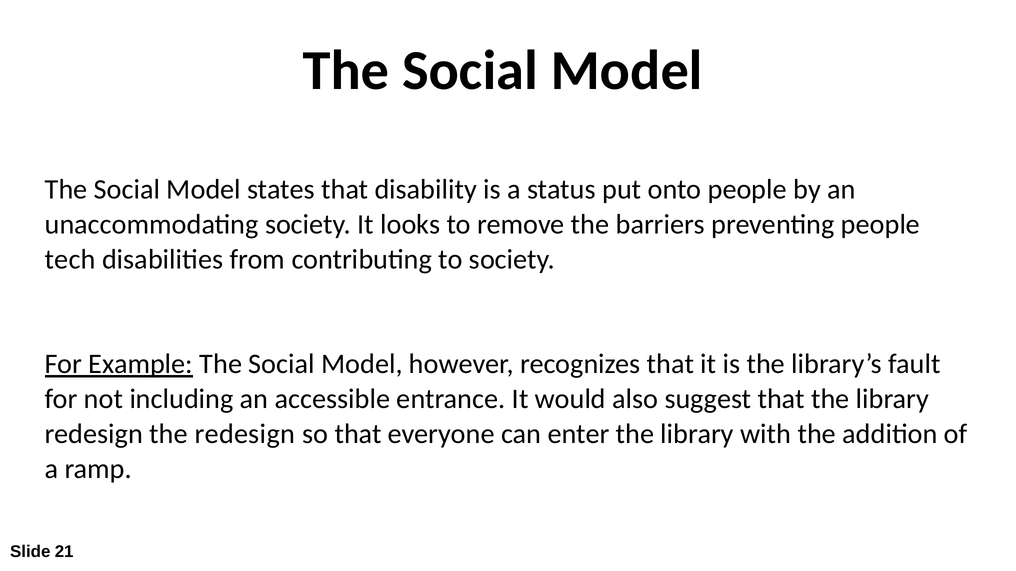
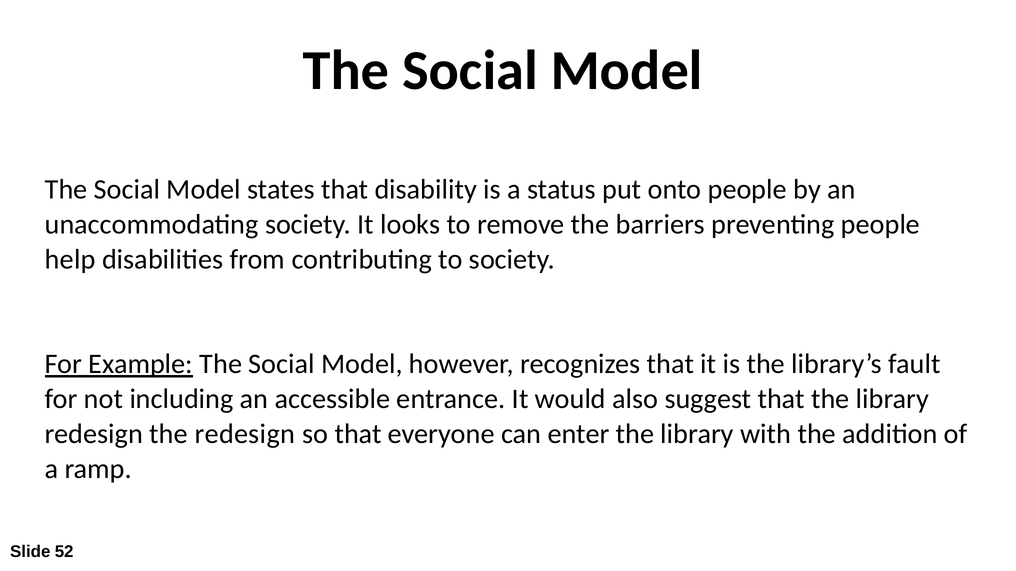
tech: tech -> help (70, 260)
21: 21 -> 52 (64, 552)
